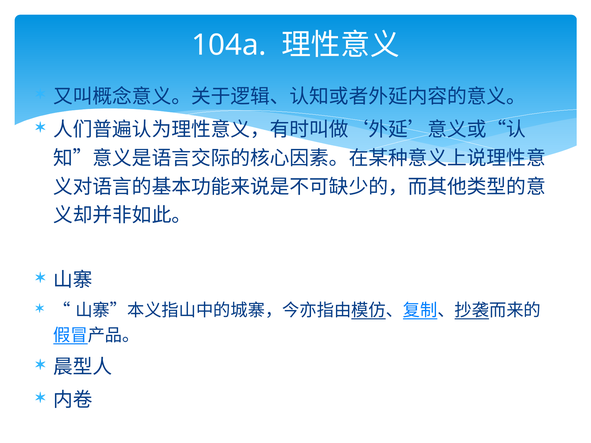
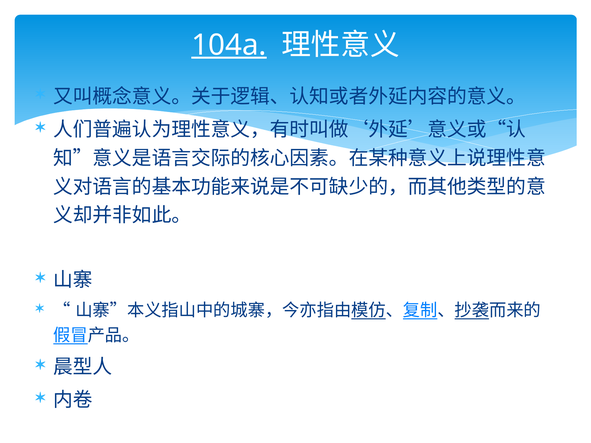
104a underline: none -> present (229, 45)
